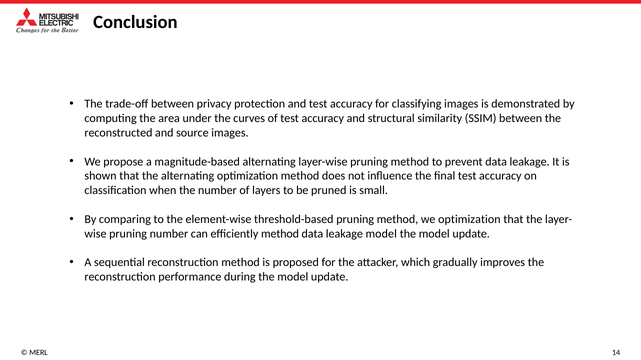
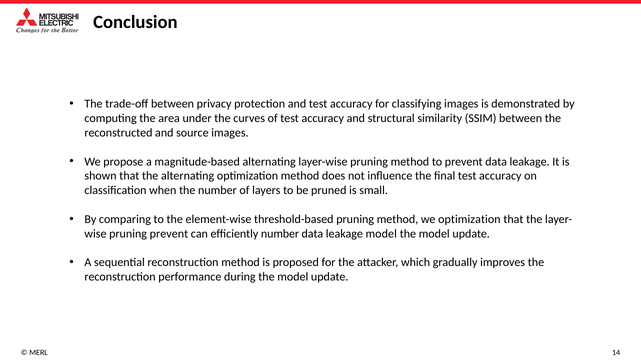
pruning number: number -> prevent (169, 234)
efficiently method: method -> number (280, 234)
